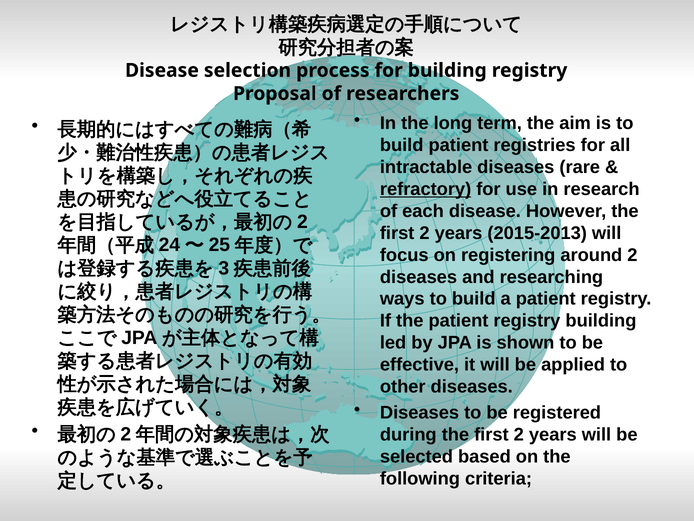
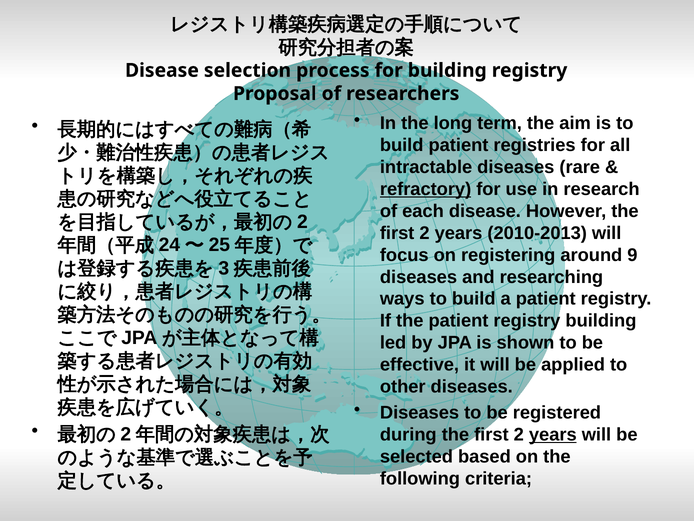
2015-2013: 2015-2013 -> 2010-2013 (537, 233)
around 2: 2 -> 9 (632, 255)
years underline: none -> present (553, 434)
